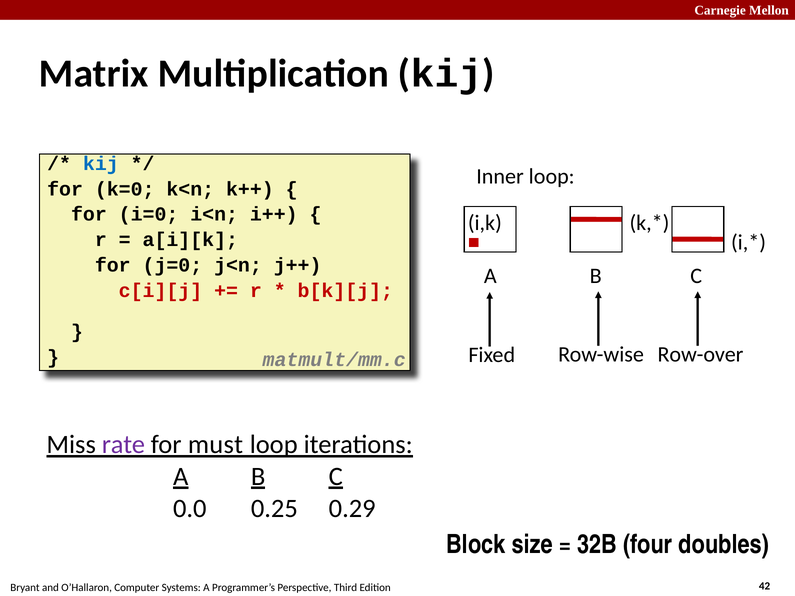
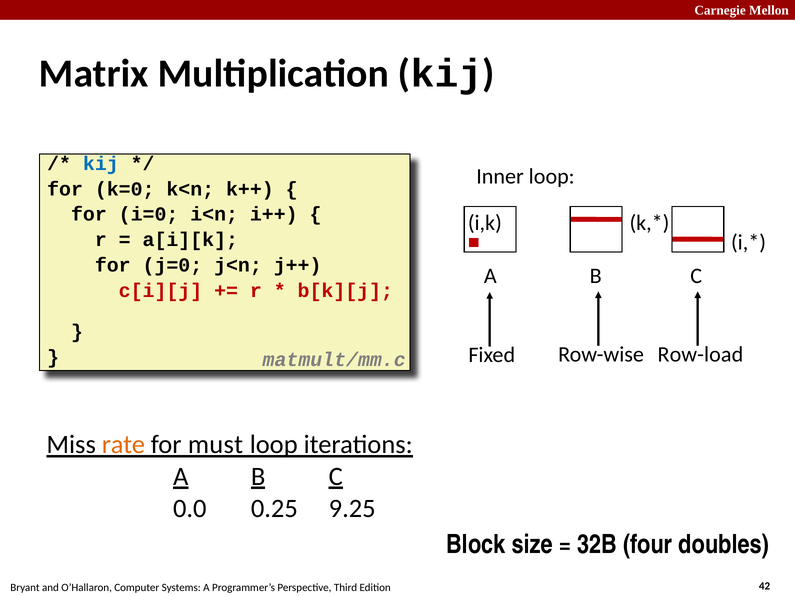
Row-over: Row-over -> Row-load (700, 355)
rate colour: purple -> orange (123, 445)
0.29: 0.29 -> 9.25 (352, 509)
